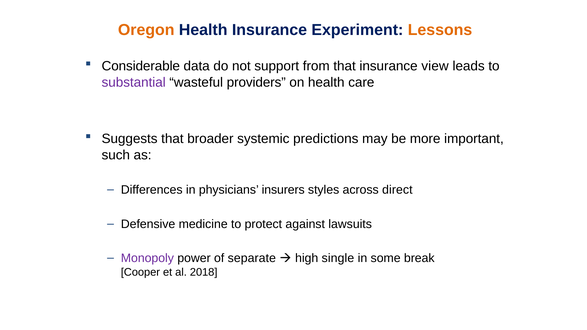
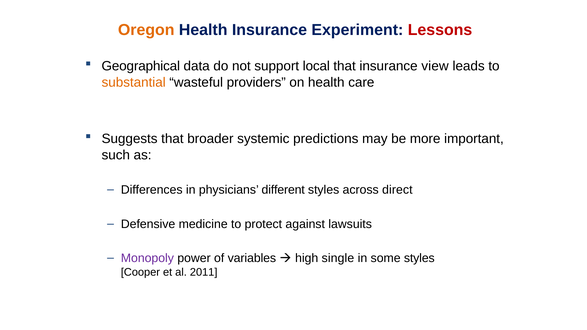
Lessons colour: orange -> red (440, 30)
Considerable: Considerable -> Geographical (141, 66)
from: from -> local (316, 66)
substantial colour: purple -> orange (134, 82)
insurers: insurers -> different (283, 190)
separate: separate -> variables (252, 258)
some break: break -> styles (419, 258)
2018: 2018 -> 2011 (204, 272)
